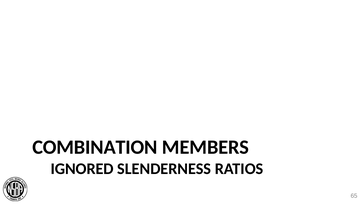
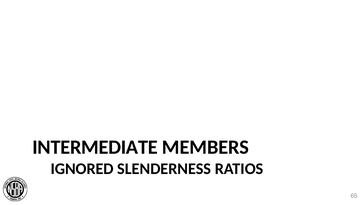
COMBINATION: COMBINATION -> INTERMEDIATE (95, 147)
